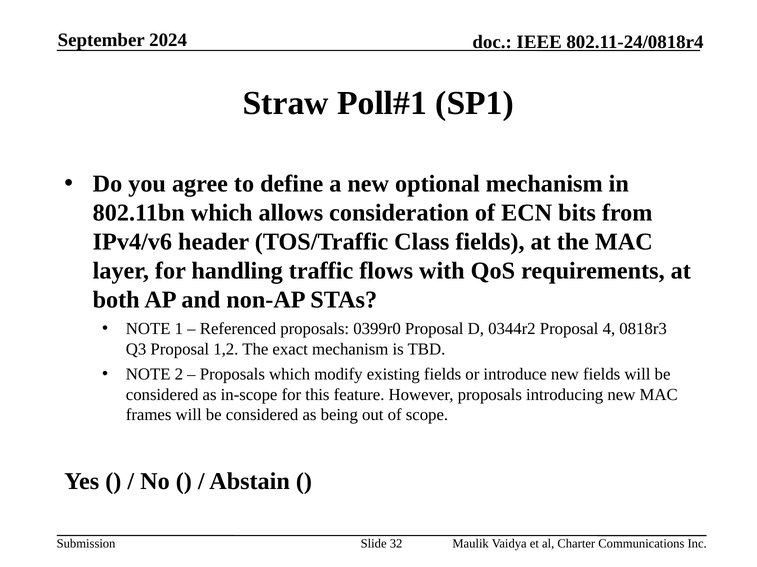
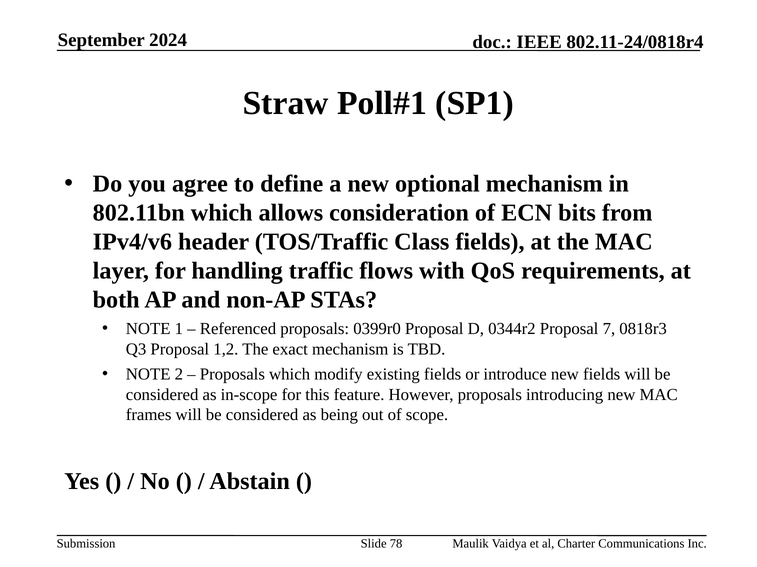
4: 4 -> 7 (609, 329)
32: 32 -> 78 (396, 545)
